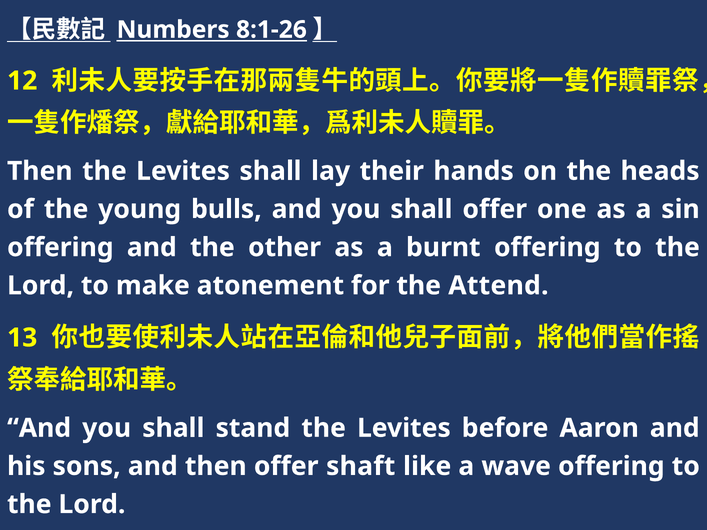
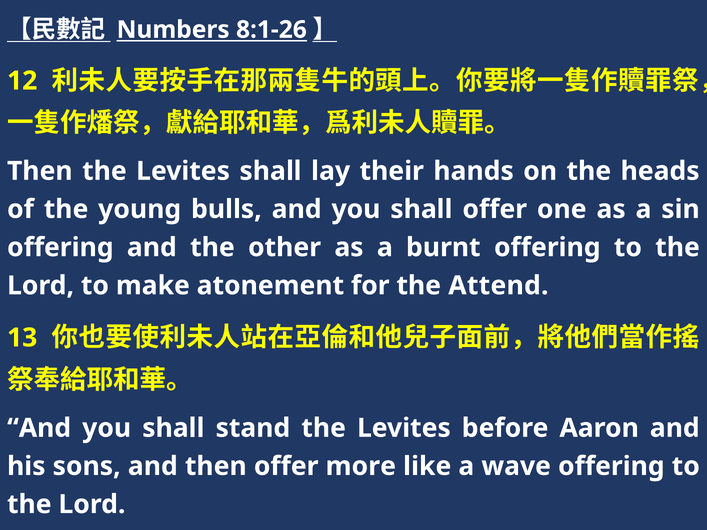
shaft: shaft -> more (361, 466)
